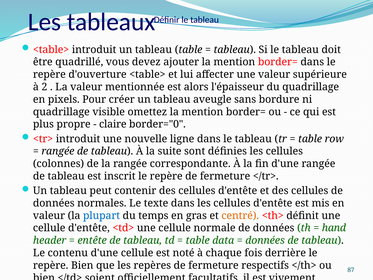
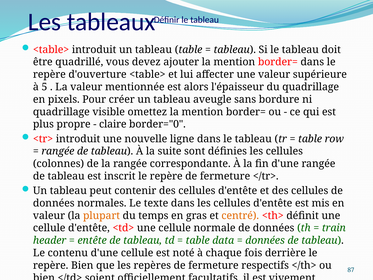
2: 2 -> 5 (44, 87)
plupart colour: blue -> orange (102, 215)
hand: hand -> train (334, 228)
